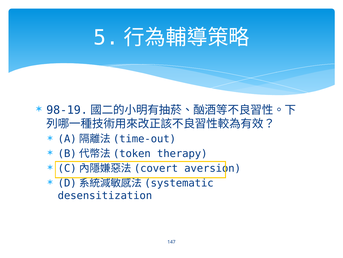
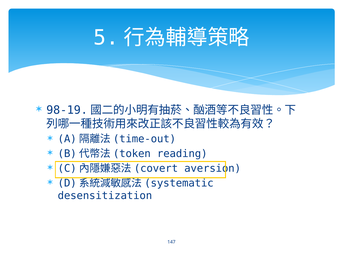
therapy: therapy -> reading (182, 153)
